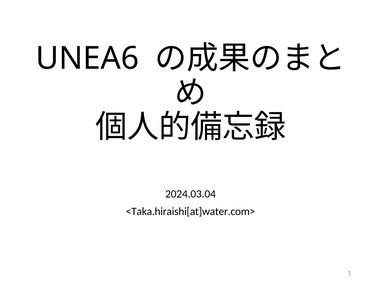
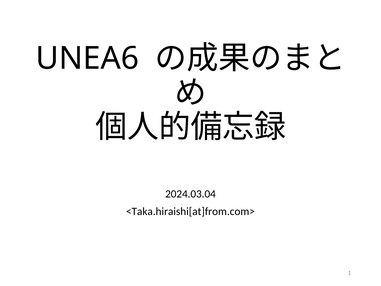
<Taka.hiraishi[at]water.com>: <Taka.hiraishi[at]water.com> -> <Taka.hiraishi[at]from.com> (190, 211)
